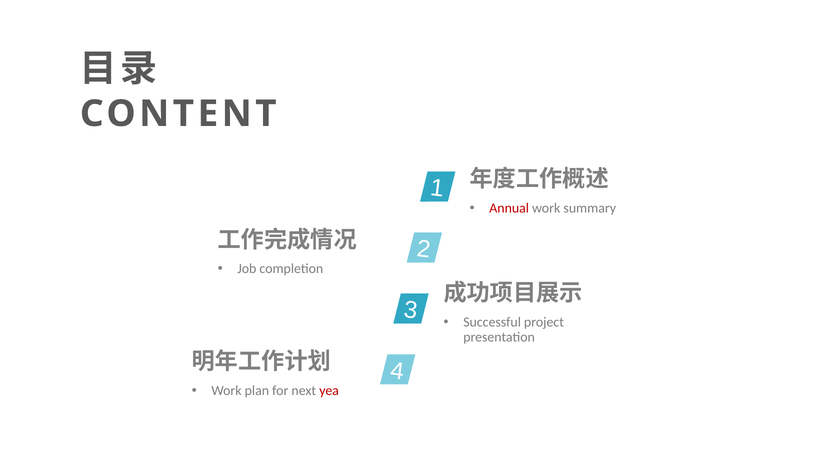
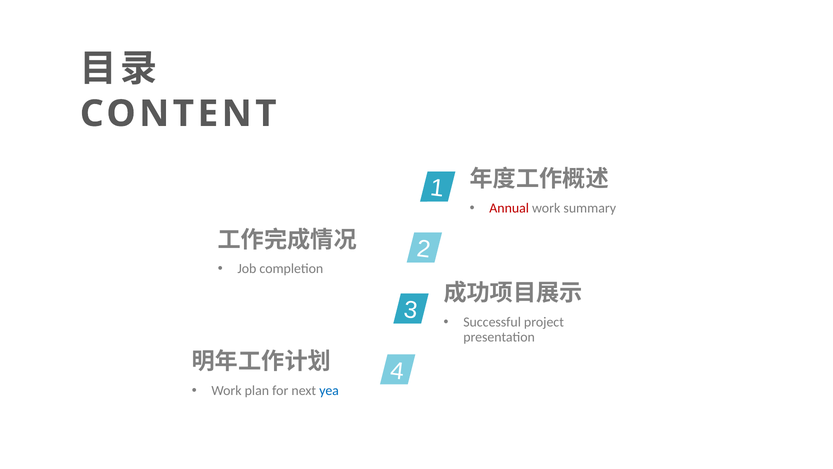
yea colour: red -> blue (329, 390)
